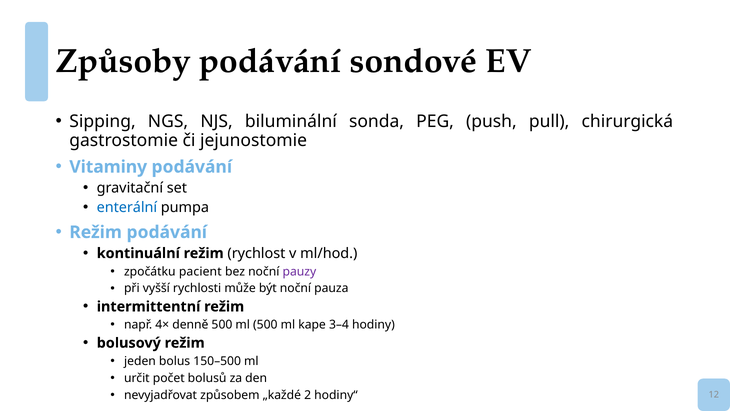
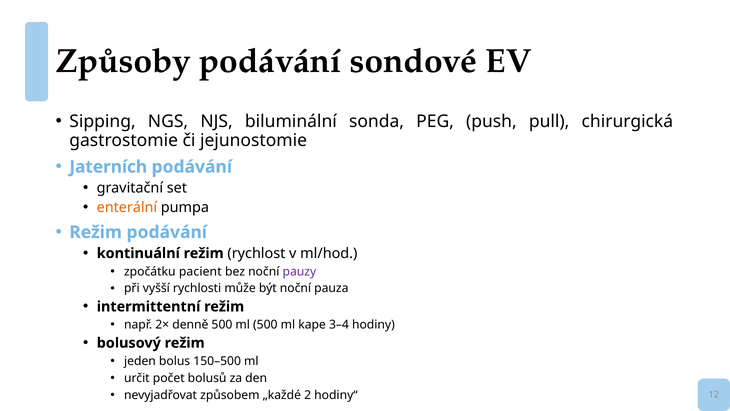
Vitaminy: Vitaminy -> Jaterních (108, 167)
enterální colour: blue -> orange (127, 207)
4×: 4× -> 2× (162, 325)
